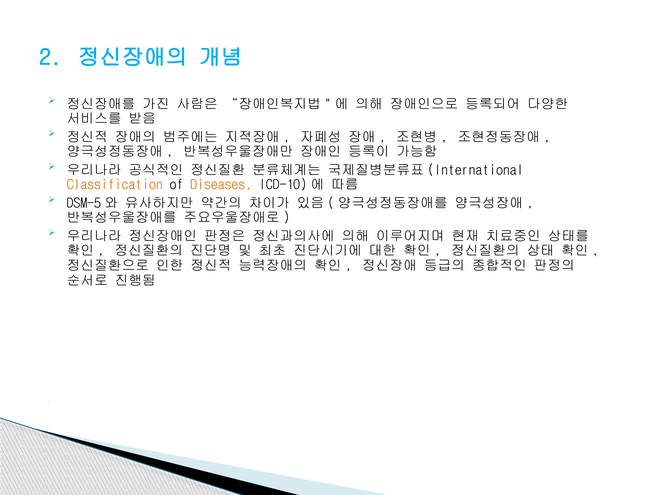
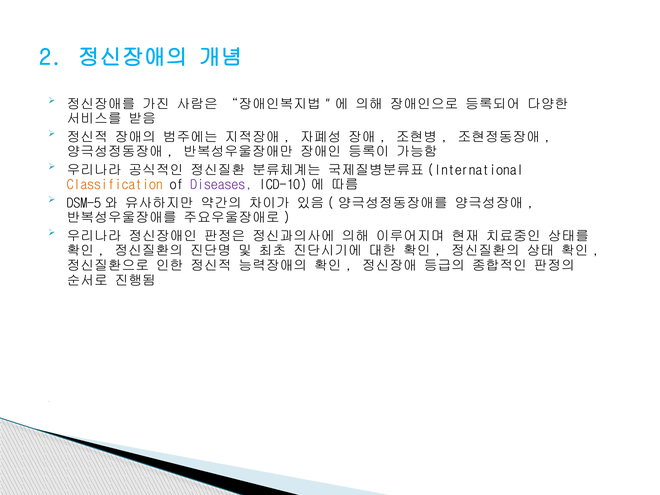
Diseases colour: orange -> purple (221, 185)
